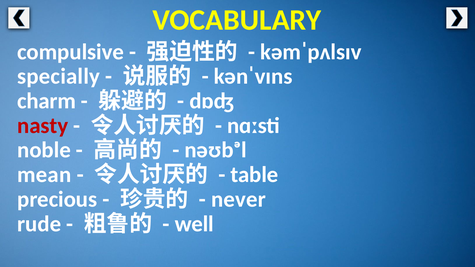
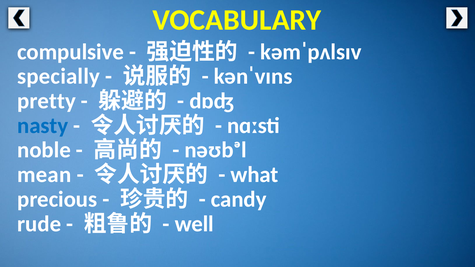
charm: charm -> pretty (47, 101)
nasty colour: red -> blue (43, 126)
table: table -> what (254, 175)
never: never -> candy (239, 199)
